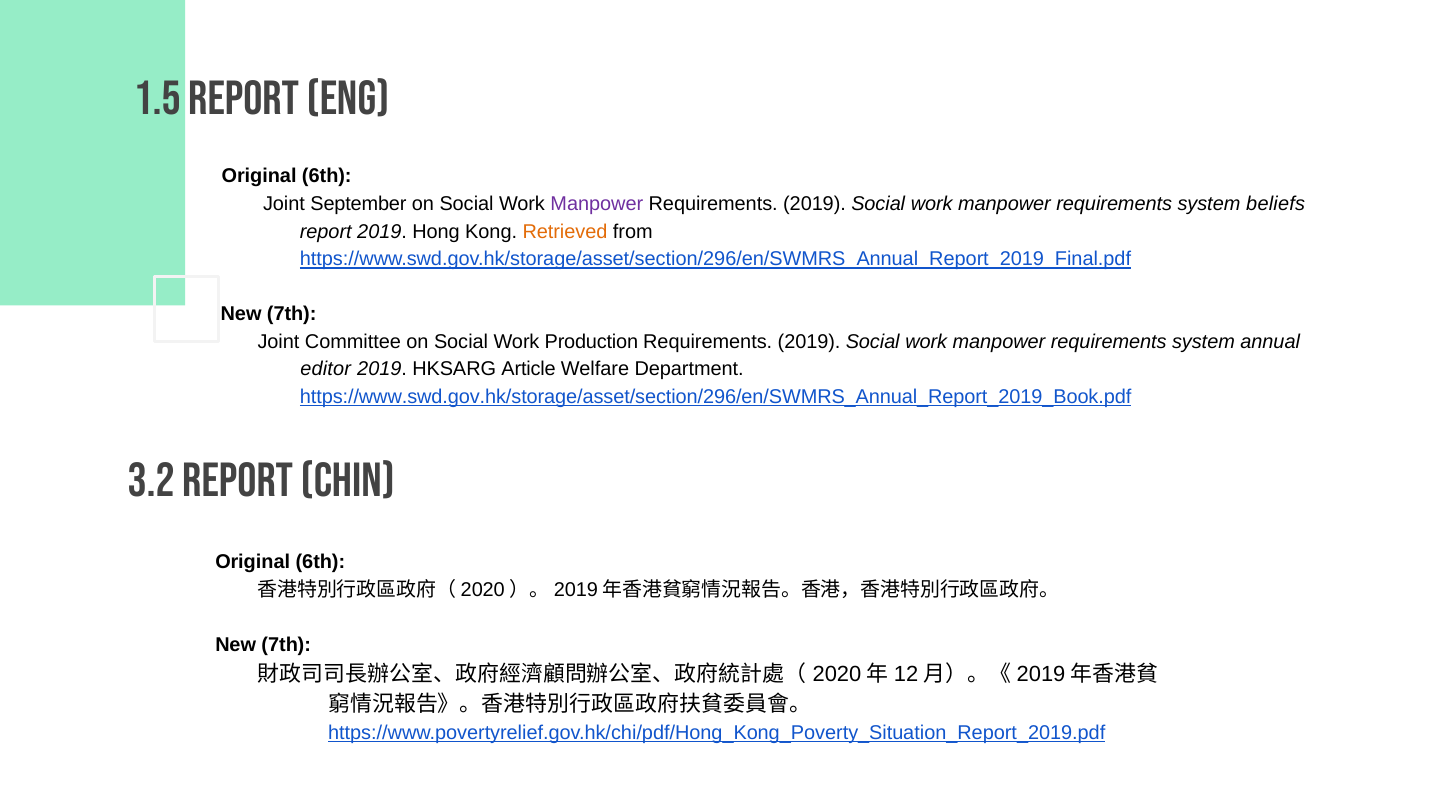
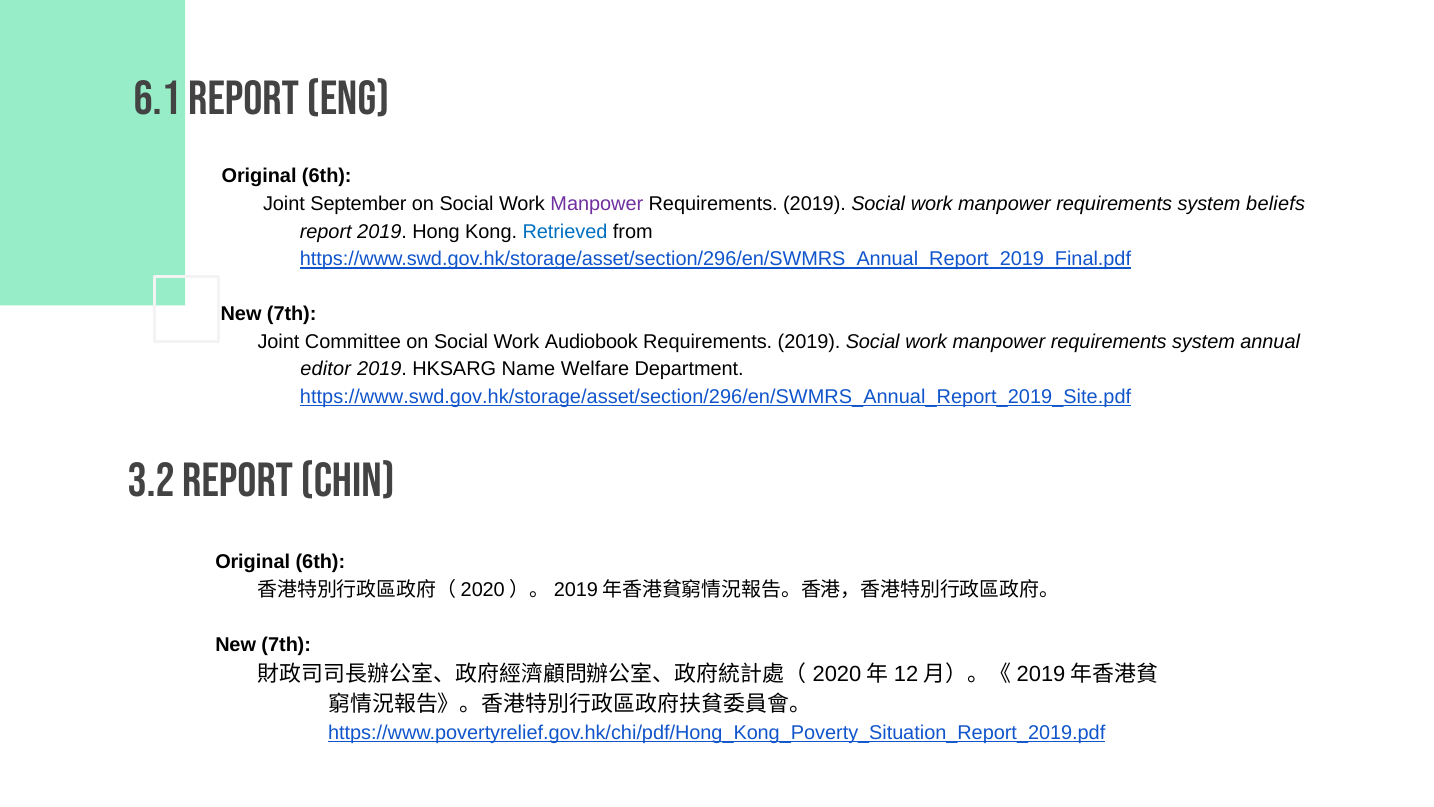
1.5: 1.5 -> 6.1 (157, 99)
Retrieved colour: orange -> blue (565, 232)
Production: Production -> Audiobook (591, 342)
Article: Article -> Name (528, 369)
https://www.swd.gov.hk/storage/asset/section/296/en/SWMRS_Annual_Report_2019_Book.pdf: https://www.swd.gov.hk/storage/asset/section/296/en/SWMRS_Annual_Report_2019_Book.pdf -> https://www.swd.gov.hk/storage/asset/section/296/en/SWMRS_Annual_Report_2019_Site.pdf (716, 397)
